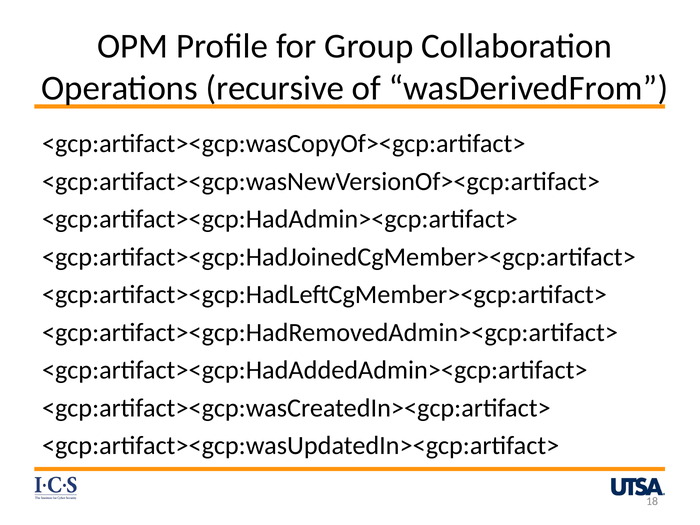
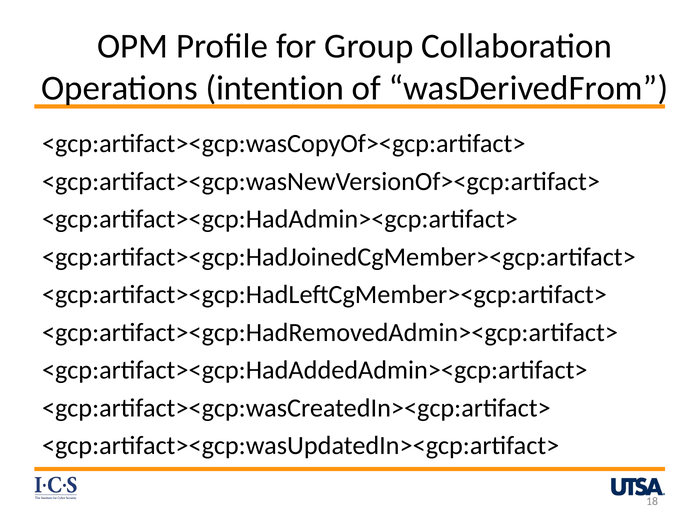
recursive: recursive -> intention (275, 88)
